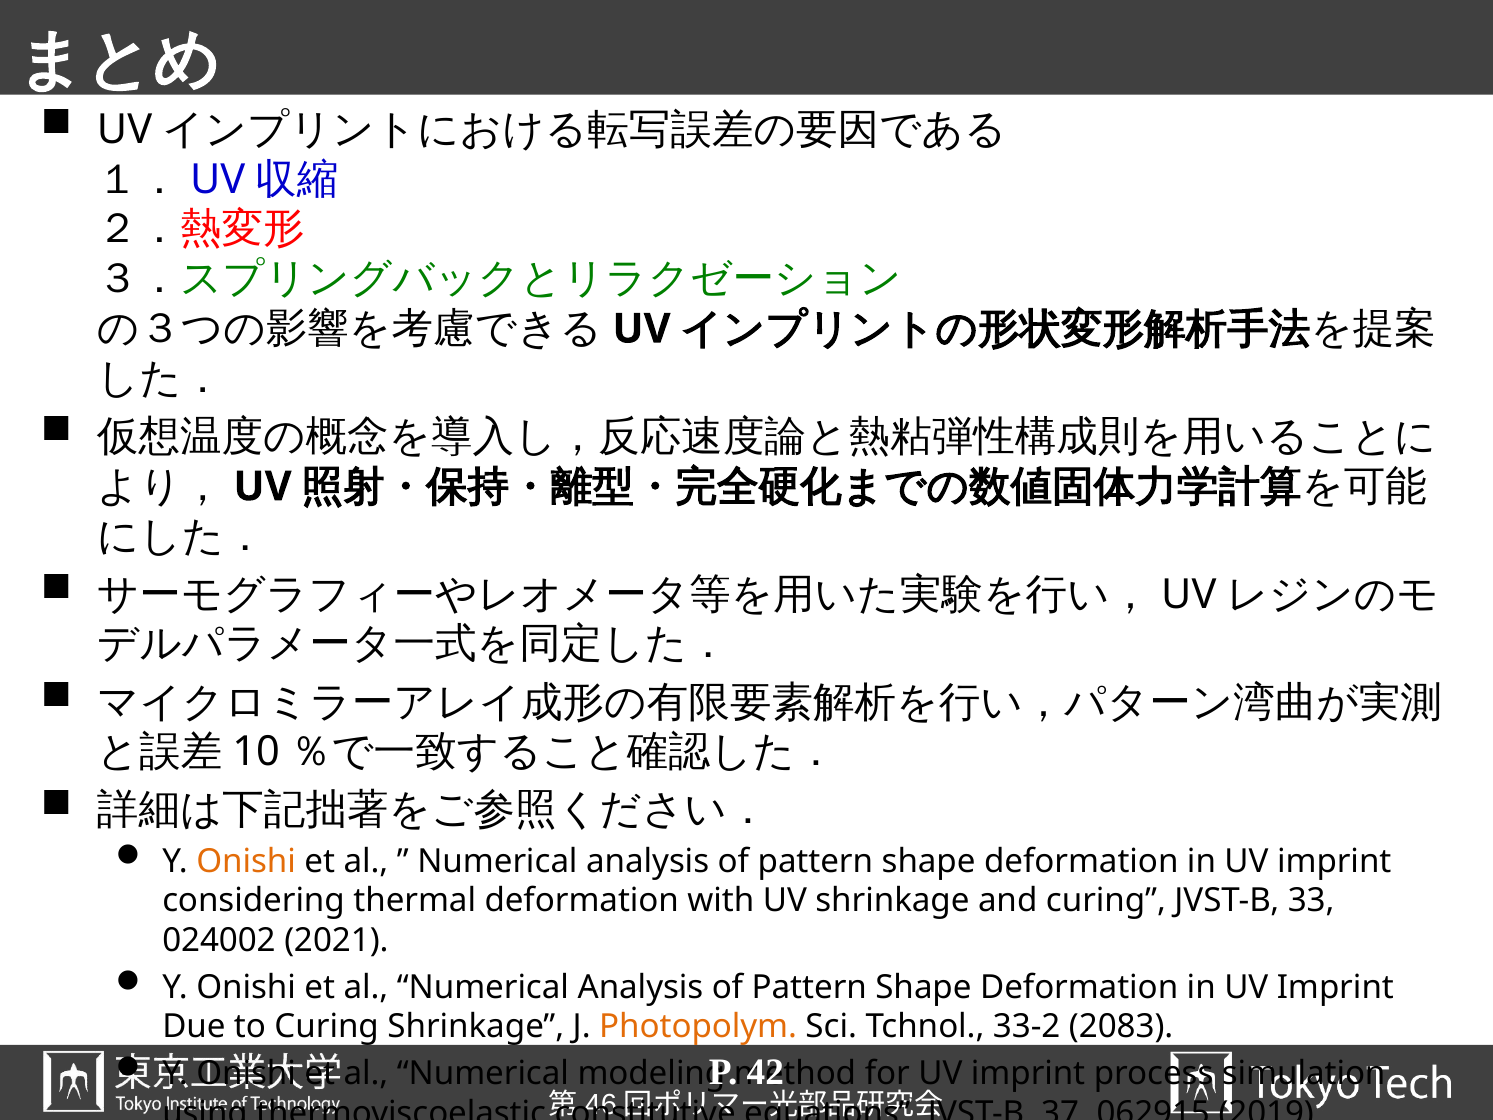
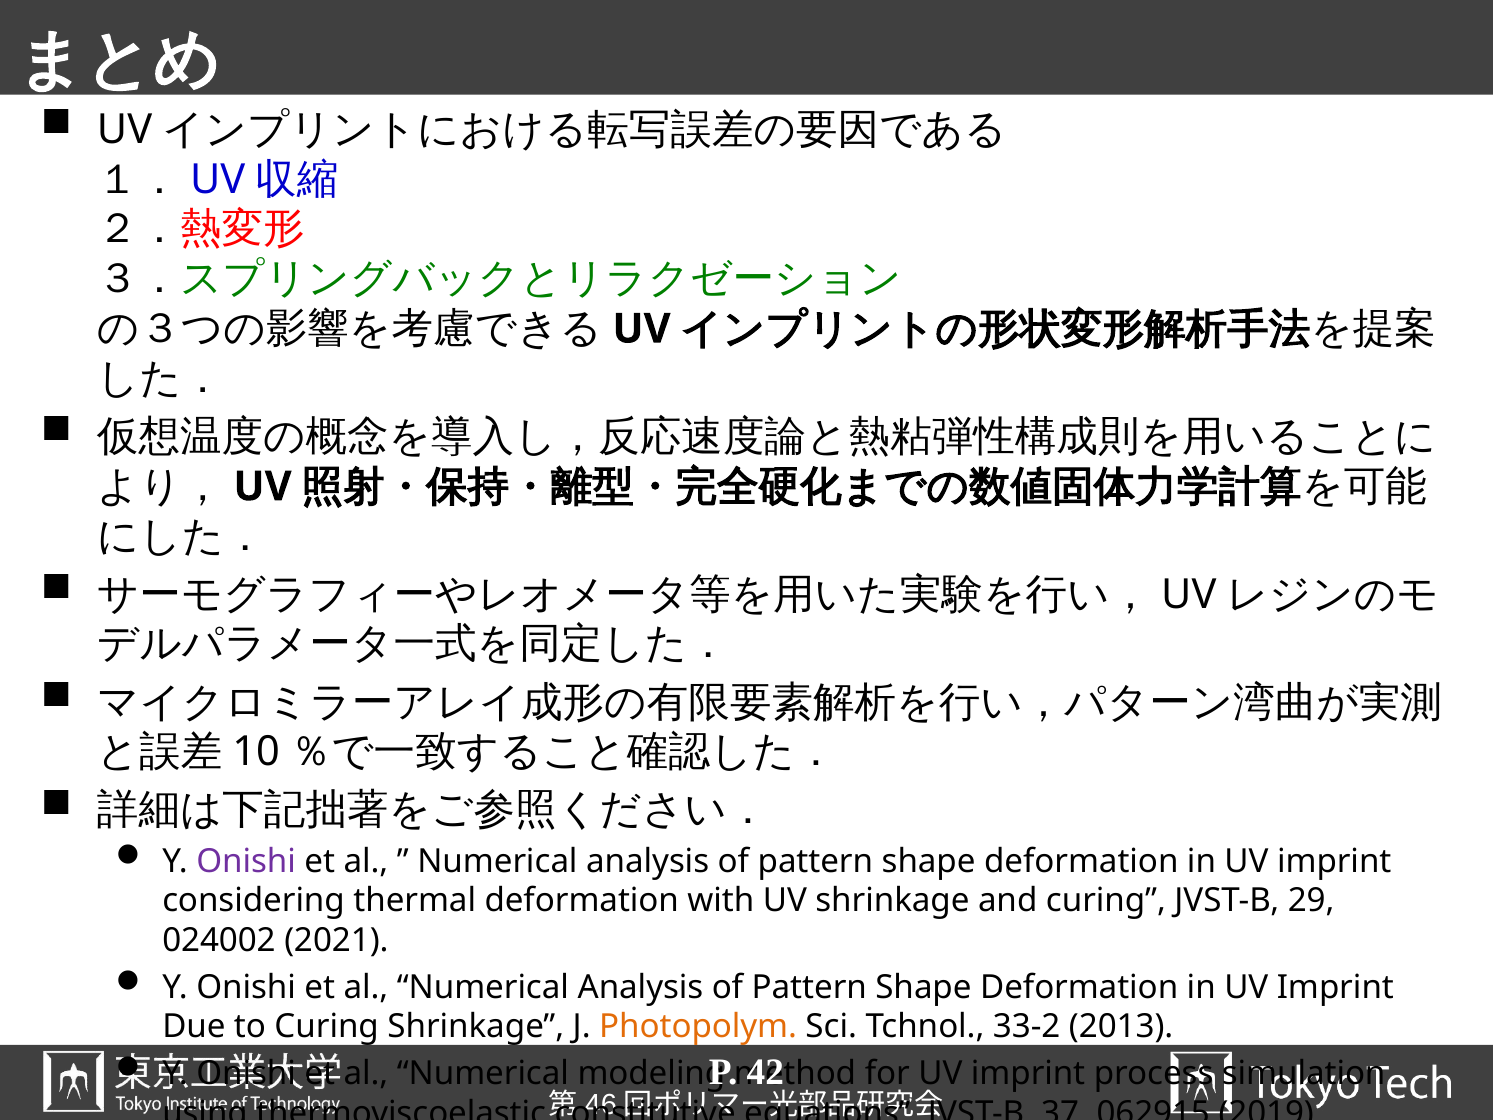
Onishi colour: orange -> purple (246, 861)
33: 33 -> 29 (1311, 901)
2083: 2083 -> 2013 (1121, 1027)
